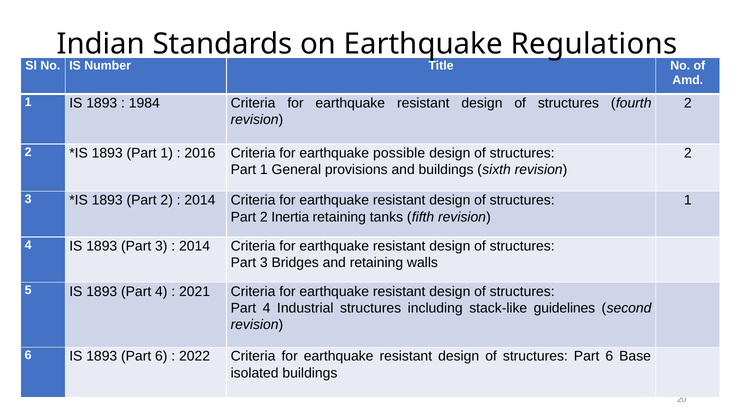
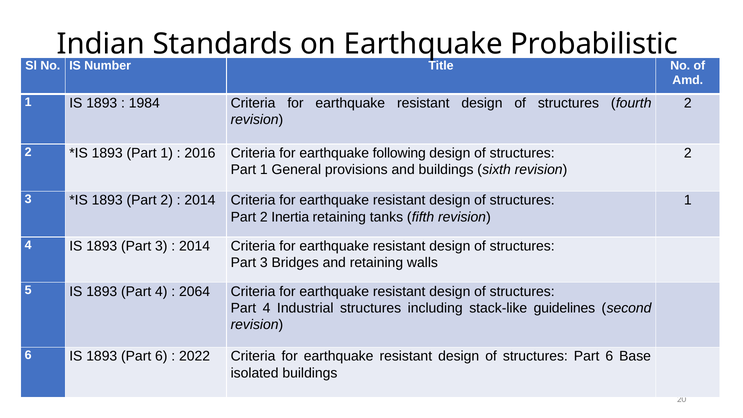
Regulations: Regulations -> Probabilistic (594, 44)
possible: possible -> following (399, 153)
2021: 2021 -> 2064 (195, 291)
